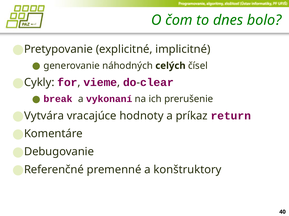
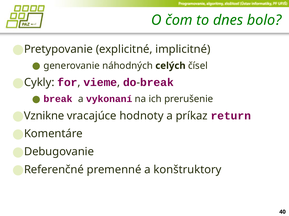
clear: clear -> break (157, 83)
Vytvára: Vytvára -> Vznikne (44, 116)
